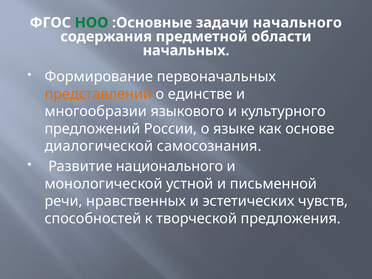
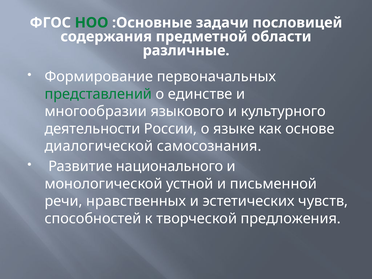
начального: начального -> пословицей (297, 23)
начальных: начальных -> различные (186, 50)
представлений colour: orange -> green (98, 94)
предложений: предложений -> деятельности (92, 129)
